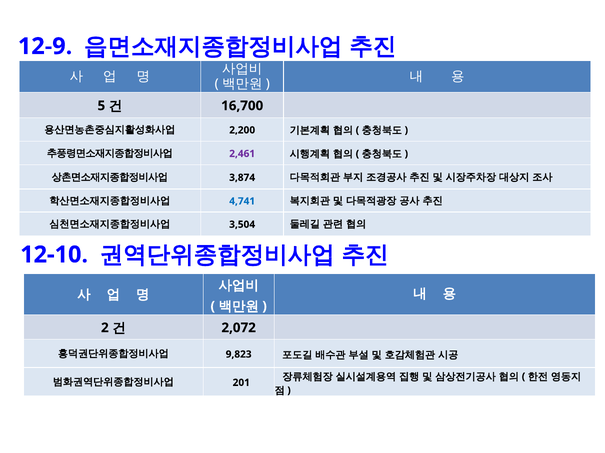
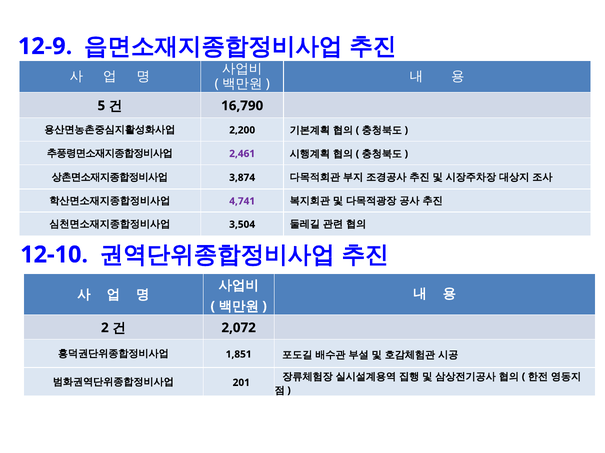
16,700: 16,700 -> 16,790 (242, 106)
4,741 colour: blue -> purple (242, 201)
9,823: 9,823 -> 1,851 (239, 355)
